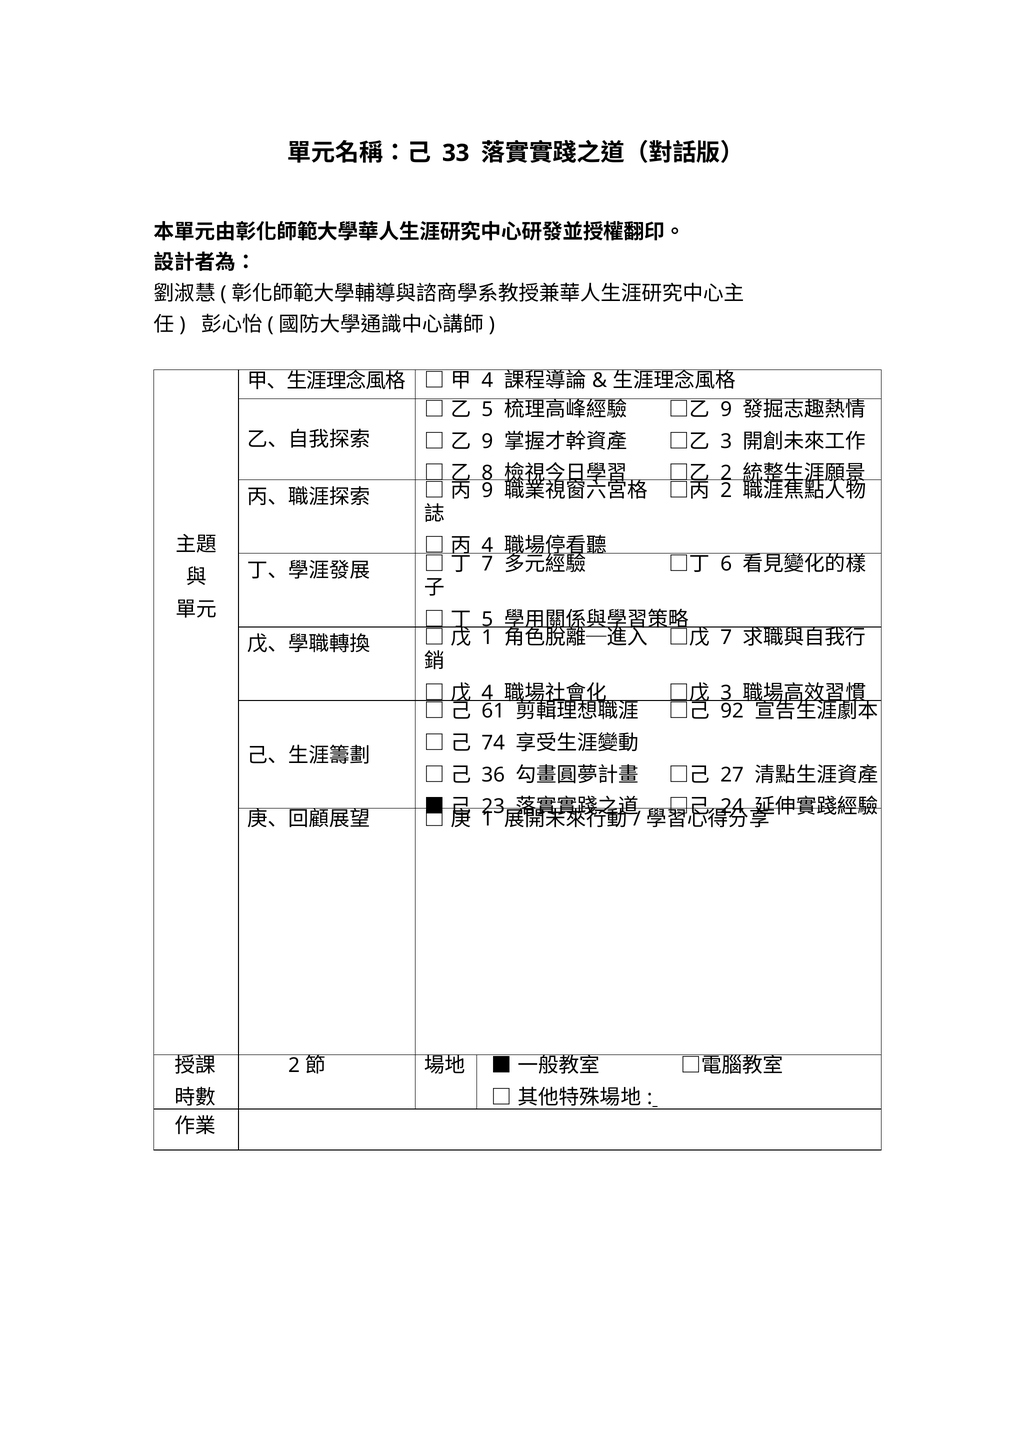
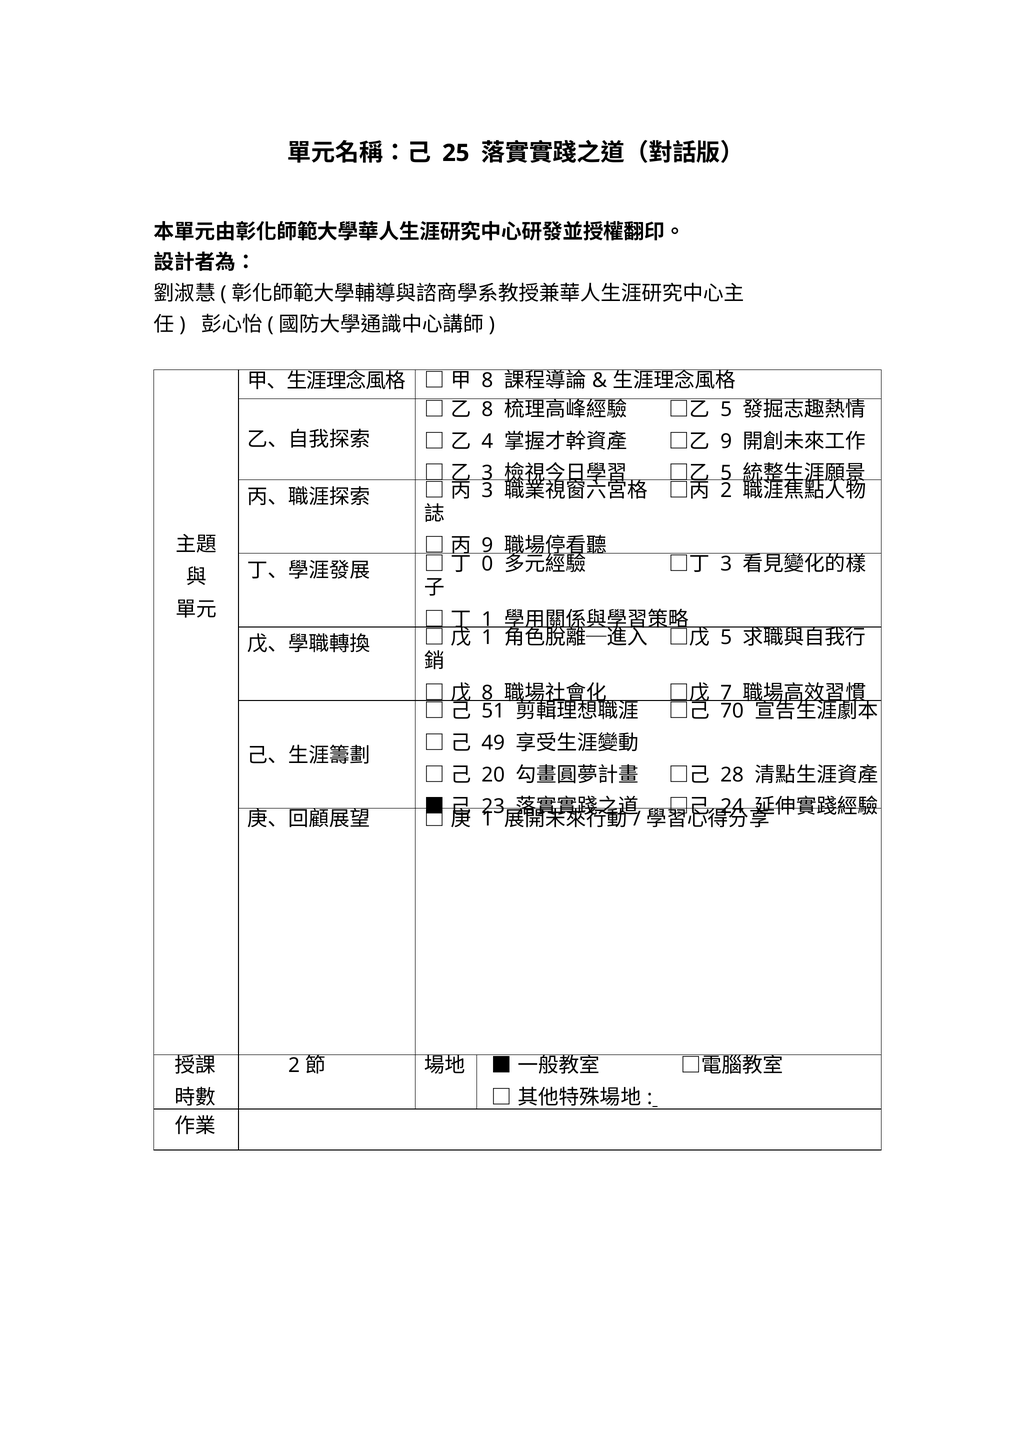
33: 33 -> 25 (456, 153)
4: 4 -> 8 (487, 380)
5: 5 -> 8 (487, 409)
9: 9 -> 5 (726, 409)
9: 9 -> 4 (487, 441)
3: 3 -> 9 (726, 441)
8: 8 -> 3 (487, 473)
2: 2 -> 5 (726, 473)
9: 9 -> 3 (487, 490)
4: 4 -> 9 (487, 545)
7: 7 -> 0 (487, 564)
6: 6 -> 3 (726, 564)
5: 5 -> 1 (487, 619)
7: 7 -> 5 (726, 637)
4: 4 -> 8 (487, 693)
3: 3 -> 7 (726, 693)
61: 61 -> 51 (493, 711)
92: 92 -> 70 (732, 711)
74: 74 -> 49 (493, 743)
36: 36 -> 20 (493, 775)
27: 27 -> 28 (732, 775)
